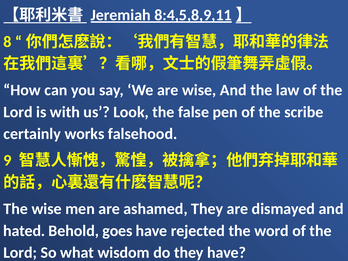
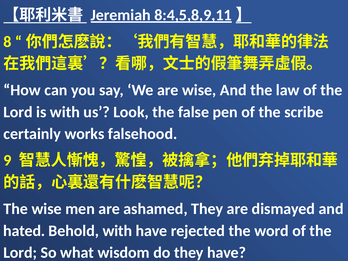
Behold goes: goes -> with (117, 231)
